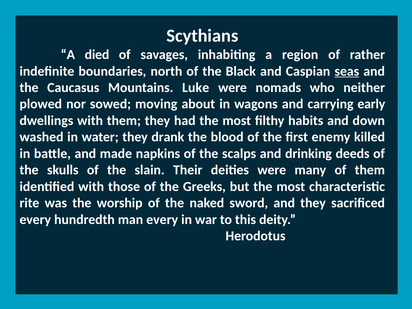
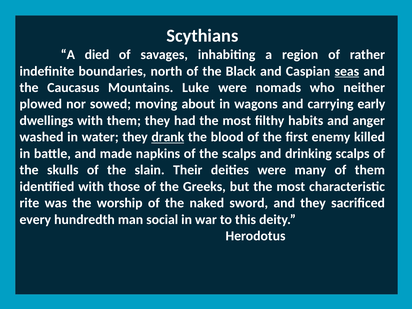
down: down -> anger (369, 121)
drank underline: none -> present (168, 137)
drinking deeds: deeds -> scalps (353, 154)
man every: every -> social (162, 219)
